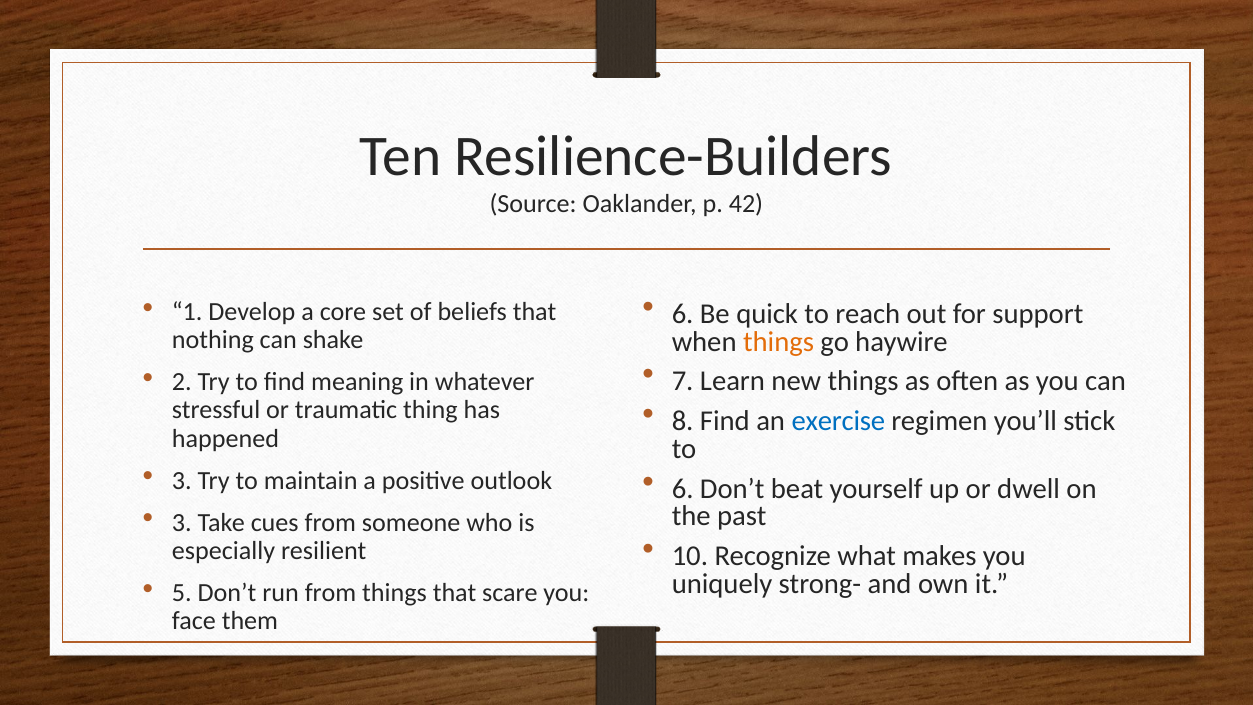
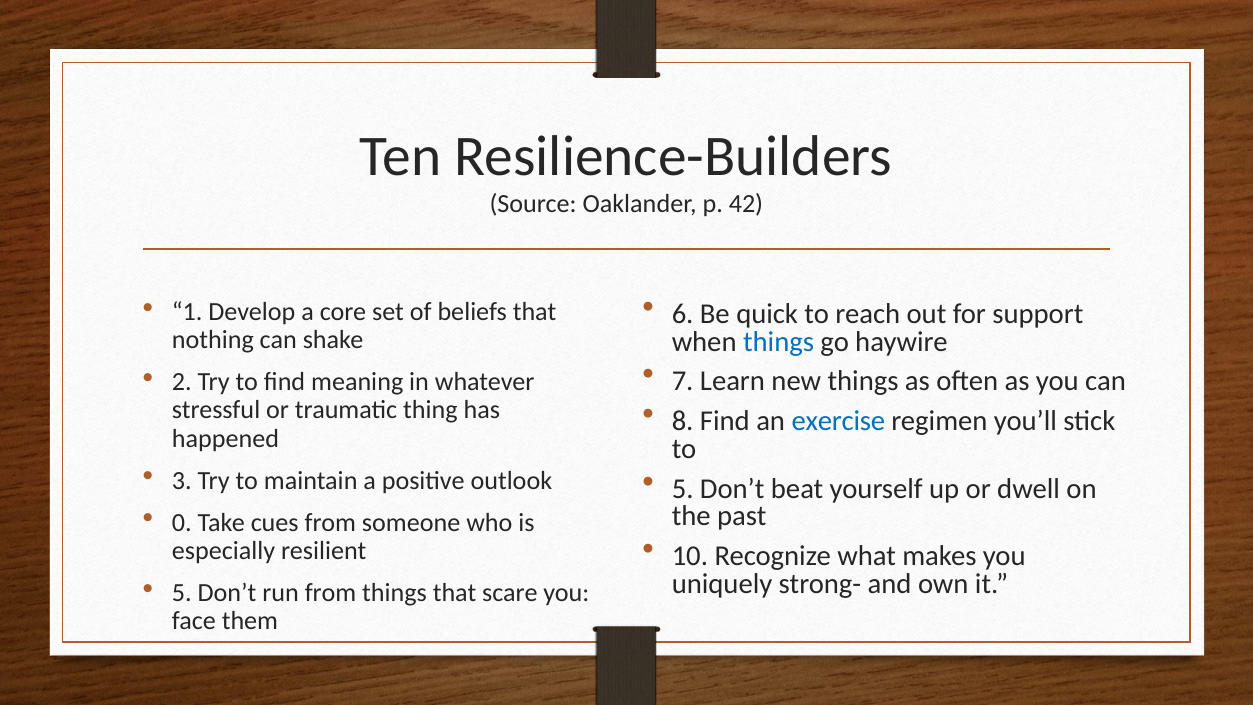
things colour: orange -> blue (779, 341)
6: 6 -> 5 (683, 489)
3: 3 -> 0 (182, 522)
